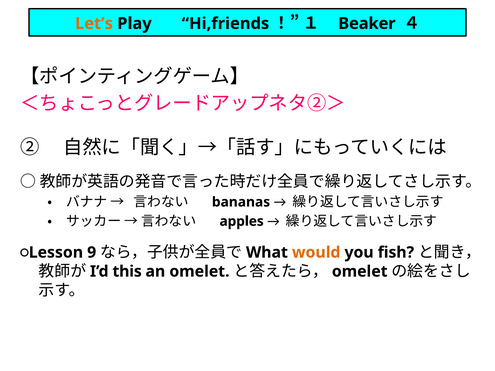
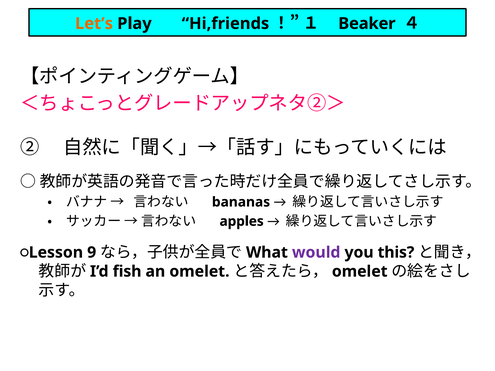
would colour: orange -> purple (316, 253)
fish: fish -> this (396, 253)
this: this -> fish (127, 272)
